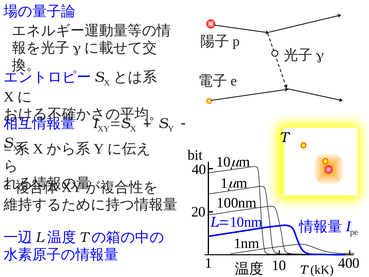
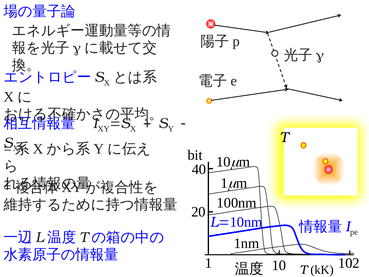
400: 400 -> 102 (349, 263)
